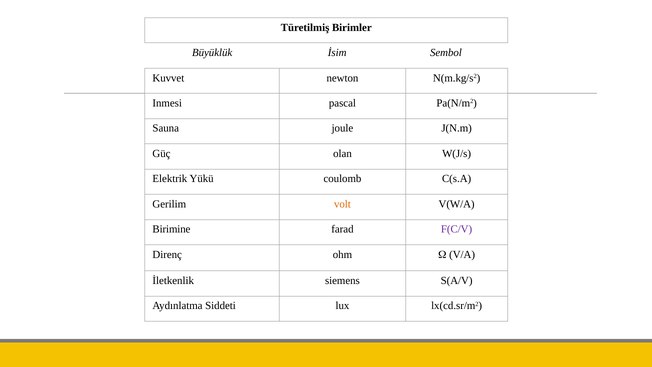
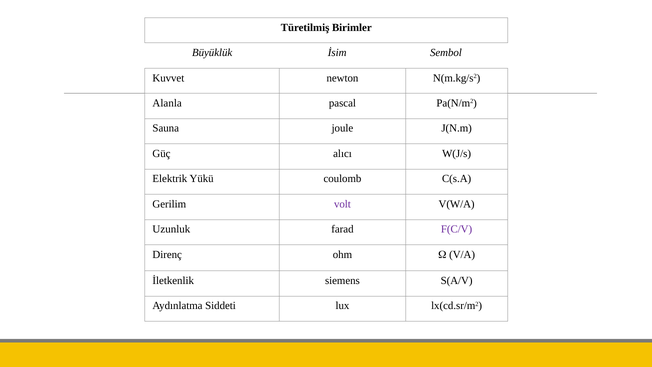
Inmesi: Inmesi -> Alanla (167, 103)
olan: olan -> alıcı (343, 154)
volt colour: orange -> purple (342, 204)
Birimine: Birimine -> Uzunluk (171, 229)
